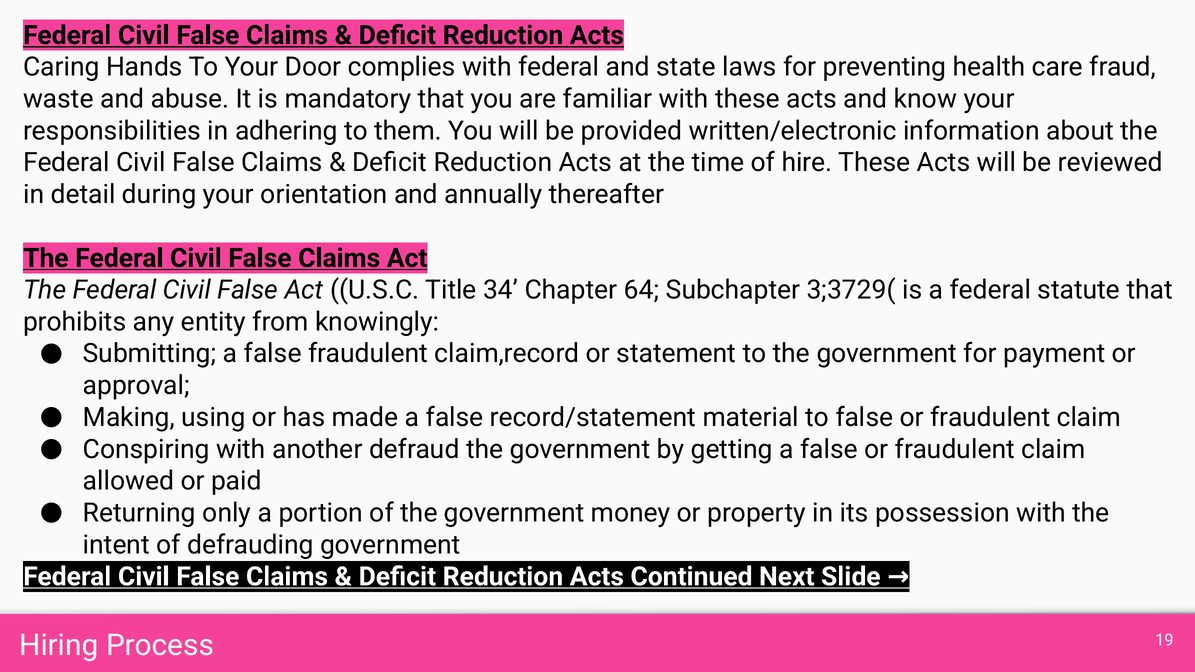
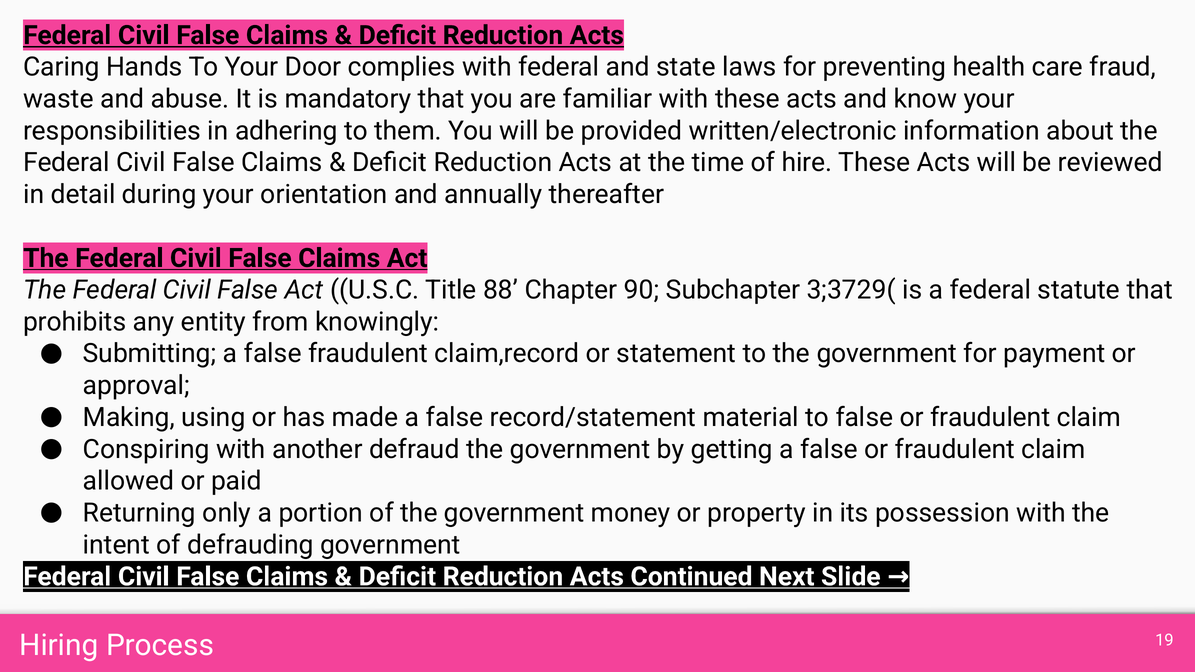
34: 34 -> 88 (501, 290)
64: 64 -> 90 (642, 290)
